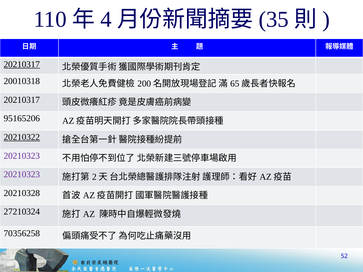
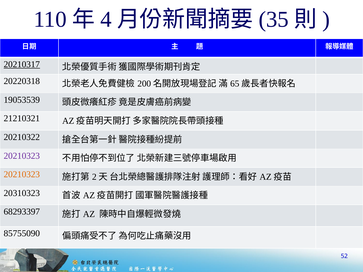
20010318: 20010318 -> 20220318 (22, 81)
20210317: 20210317 -> 19053539 (22, 100)
95165206: 95165206 -> 21210321 (22, 119)
20210322 underline: present -> none (22, 137)
20210323 colour: purple -> orange (22, 175)
20210328: 20210328 -> 20310323 (22, 193)
27210324: 27210324 -> 68293397 (22, 212)
70356258: 70356258 -> 85755090 (22, 234)
